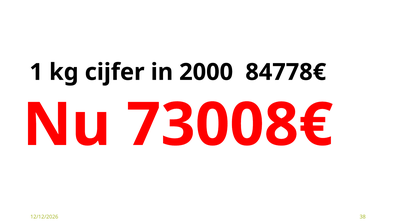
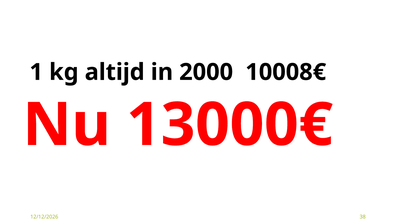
cijfer: cijfer -> altijd (115, 72)
84778€: 84778€ -> 10008€ (286, 72)
73008€: 73008€ -> 13000€ (230, 125)
